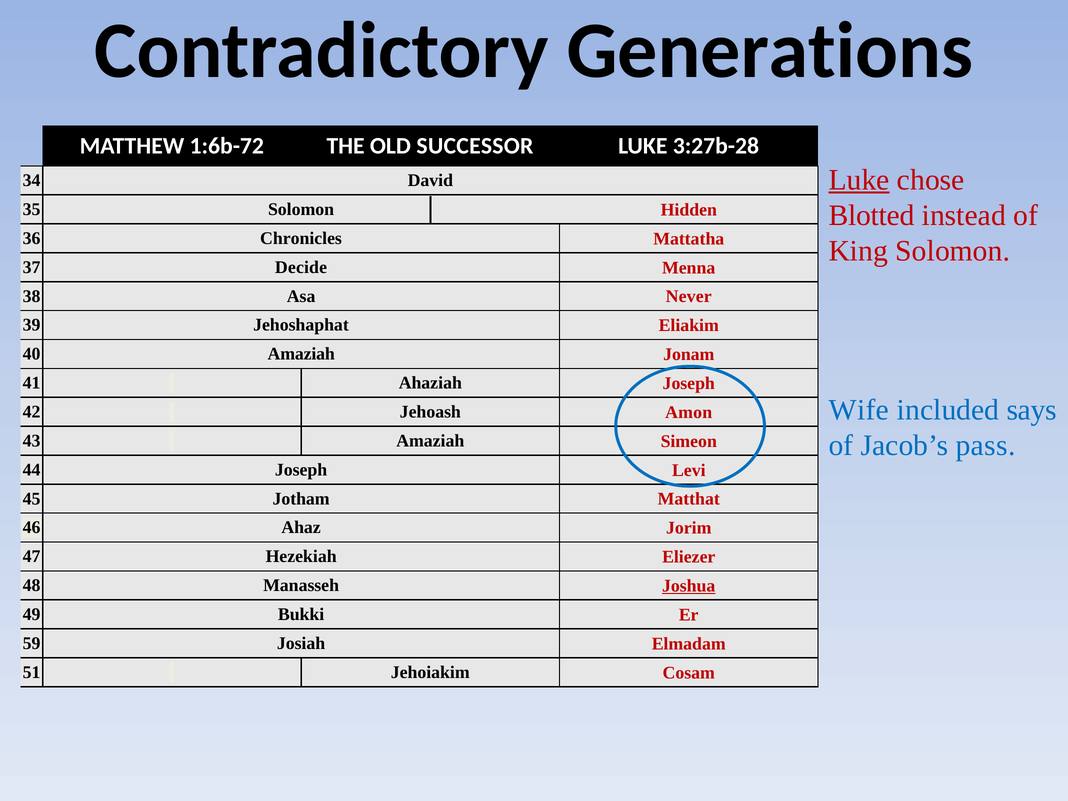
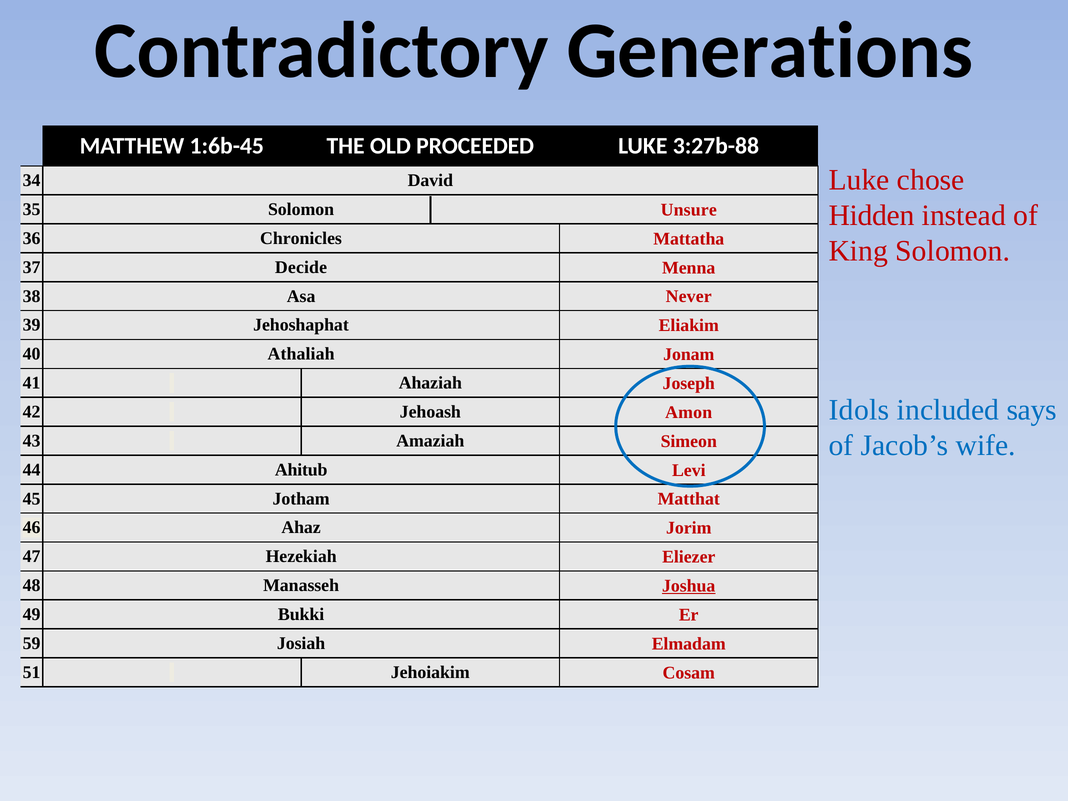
1:6b-72: 1:6b-72 -> 1:6b-45 (227, 146)
SUCCESSOR: SUCCESSOR -> PROCEEDED (475, 146)
3:27b-28: 3:27b-28 -> 3:27b-88 (716, 146)
Luke underline: present -> none (859, 180)
Hidden: Hidden -> Unsure (689, 210)
Blotted: Blotted -> Hidden (872, 215)
40 Amaziah: Amaziah -> Athaliah (301, 354)
Wife: Wife -> Idols (859, 410)
pass: pass -> wife (986, 446)
44 Joseph: Joseph -> Ahitub (301, 470)
